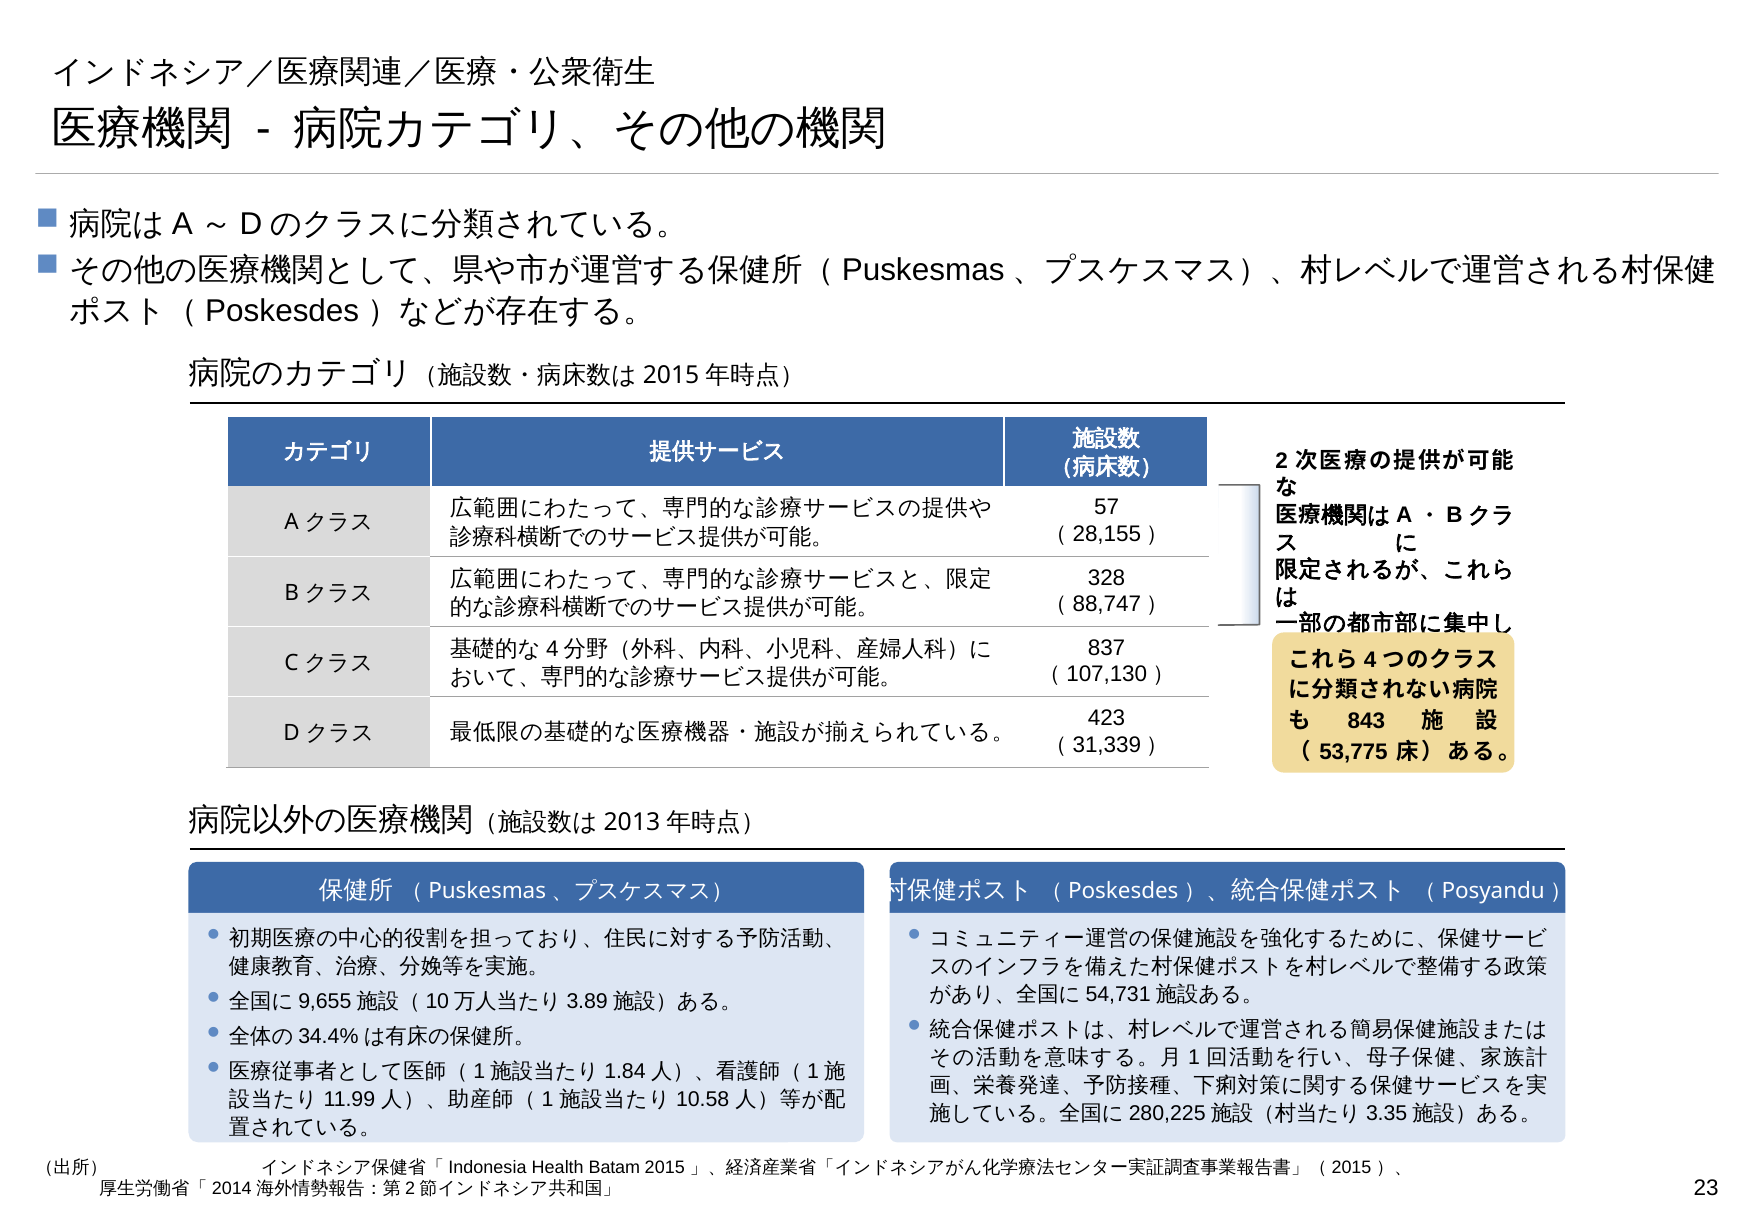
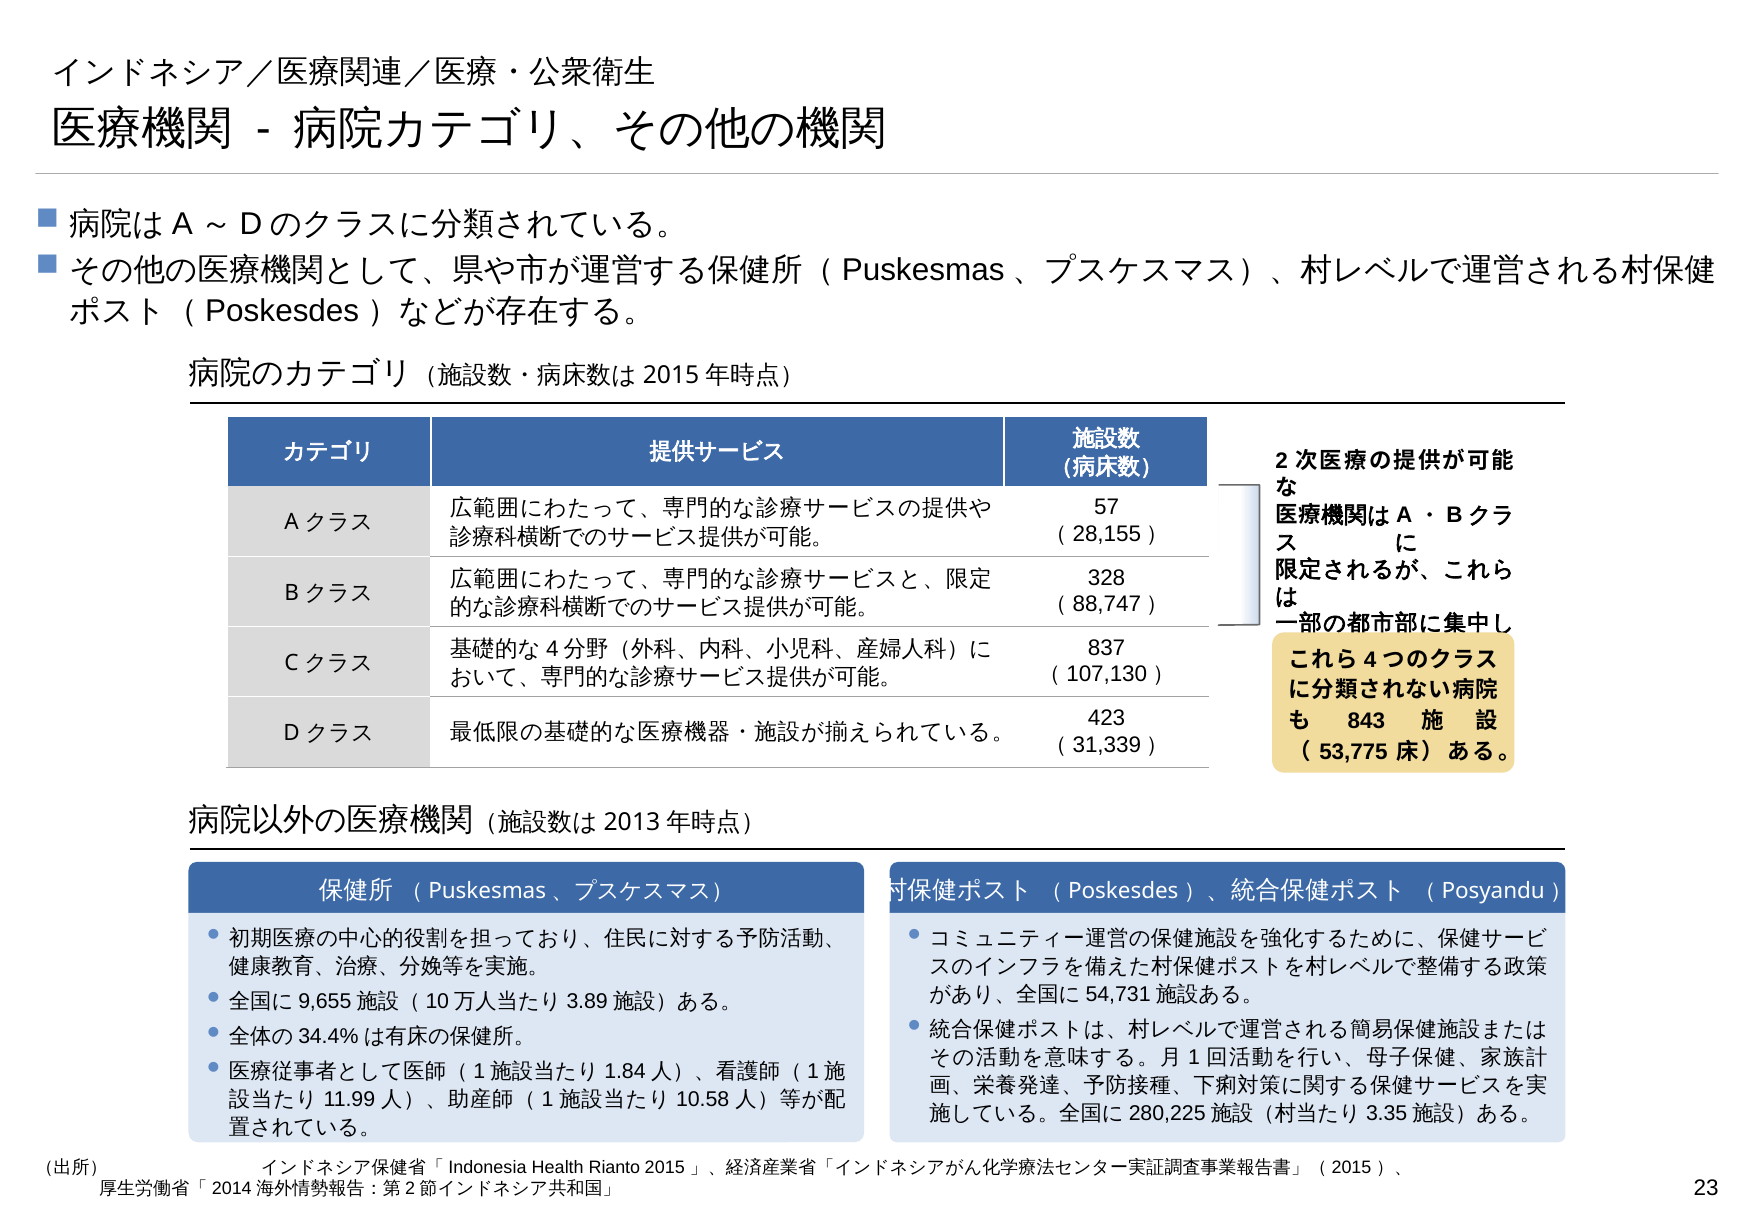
Batam: Batam -> Rianto (614, 1167)
